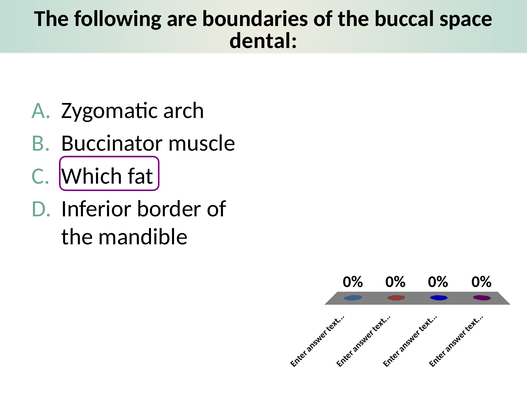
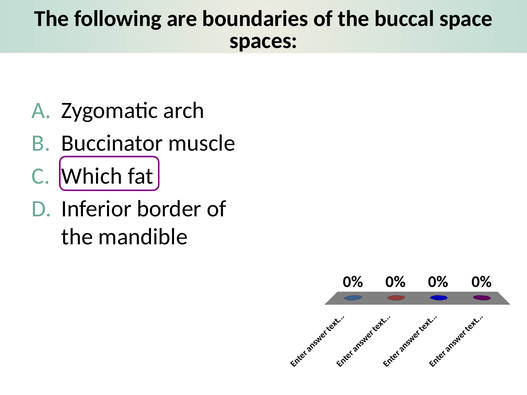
dental: dental -> spaces (264, 41)
